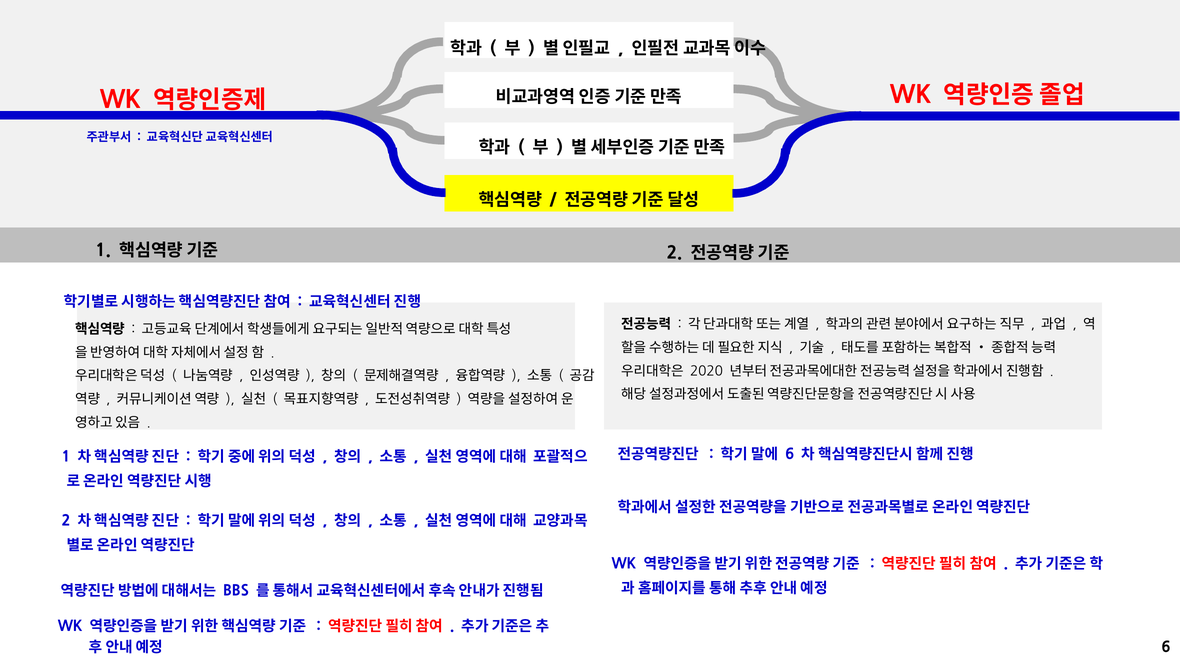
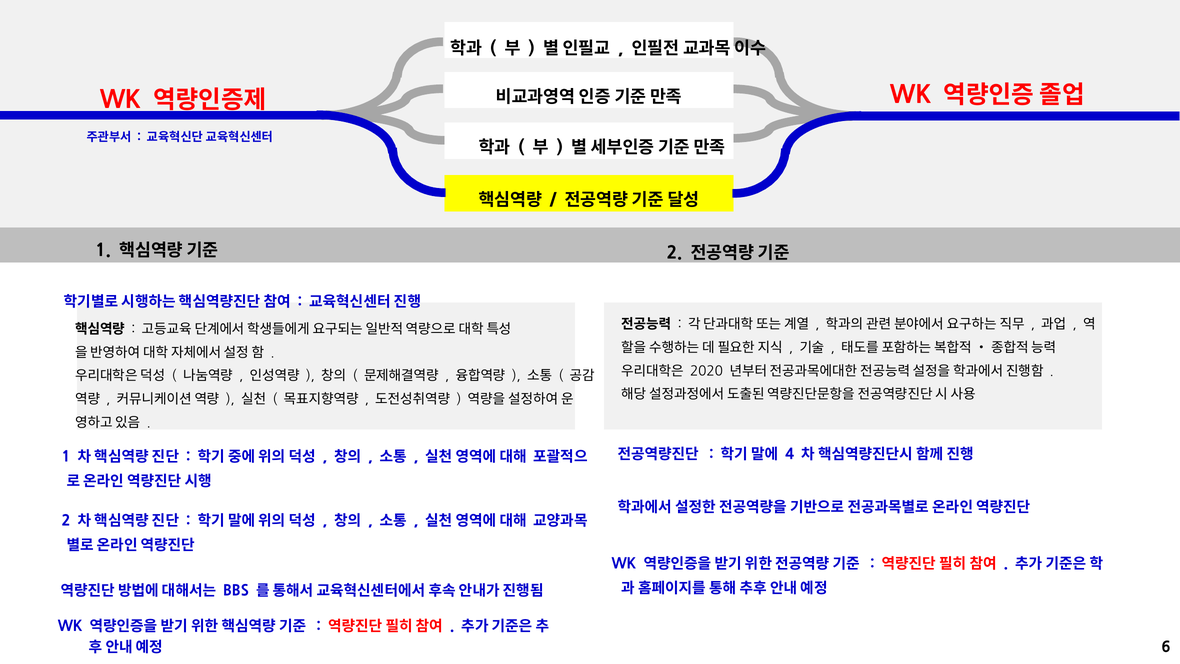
6: 6 -> 4 (790, 454)
